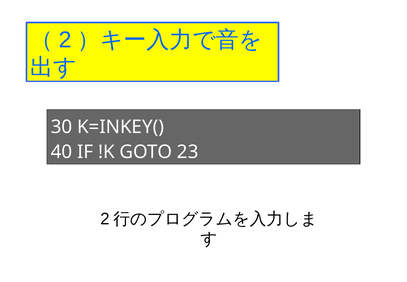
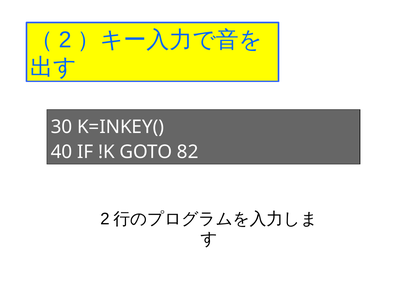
23: 23 -> 82 (188, 152)
